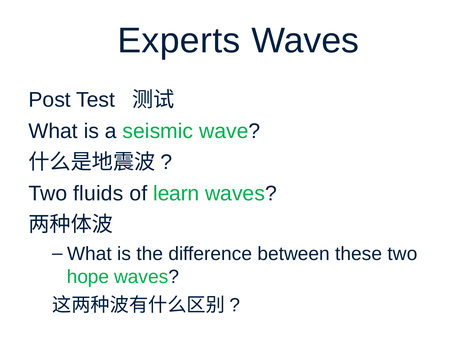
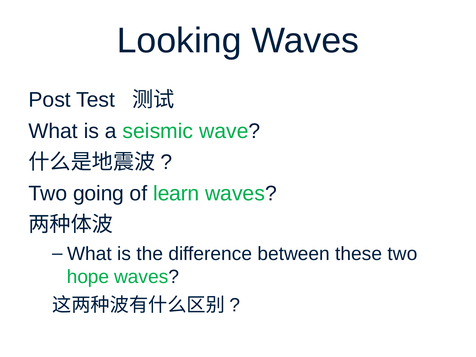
Experts: Experts -> Looking (179, 41)
fluids: fluids -> going (99, 193)
